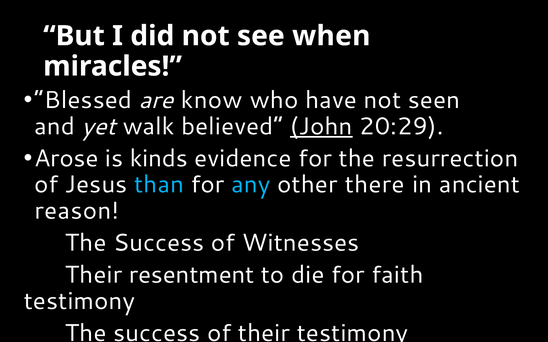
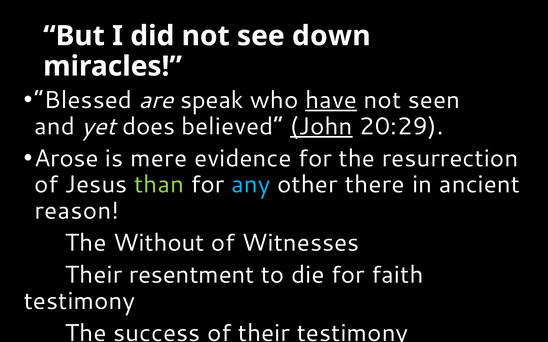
when: when -> down (331, 36)
know: know -> speak (212, 100)
have underline: none -> present (331, 100)
walk: walk -> does (149, 127)
kinds: kinds -> mere (159, 159)
than colour: light blue -> light green (159, 185)
Success: Success -> Without (159, 243)
